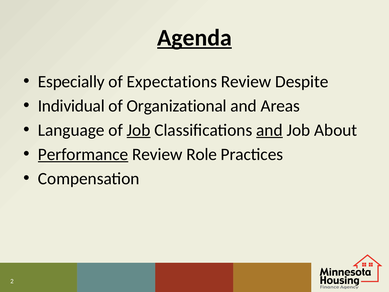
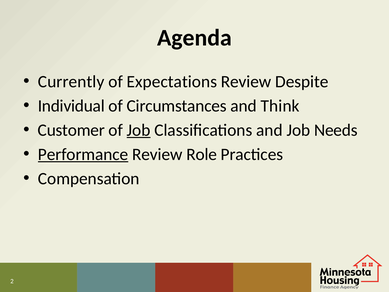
Agenda underline: present -> none (194, 38)
Especially: Especially -> Currently (71, 82)
Organizational: Organizational -> Circumstances (177, 106)
Areas: Areas -> Think (280, 106)
Language: Language -> Customer (71, 130)
and underline: present -> none (269, 130)
About: About -> Needs (336, 130)
